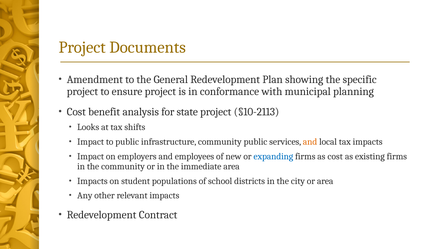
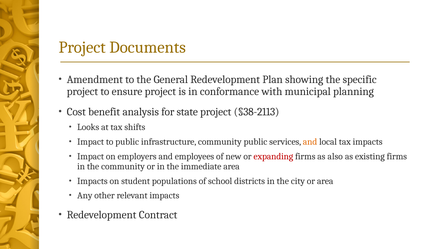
§10-2113: §10-2113 -> §38-2113 (257, 112)
expanding colour: blue -> red (273, 157)
as cost: cost -> also (335, 157)
